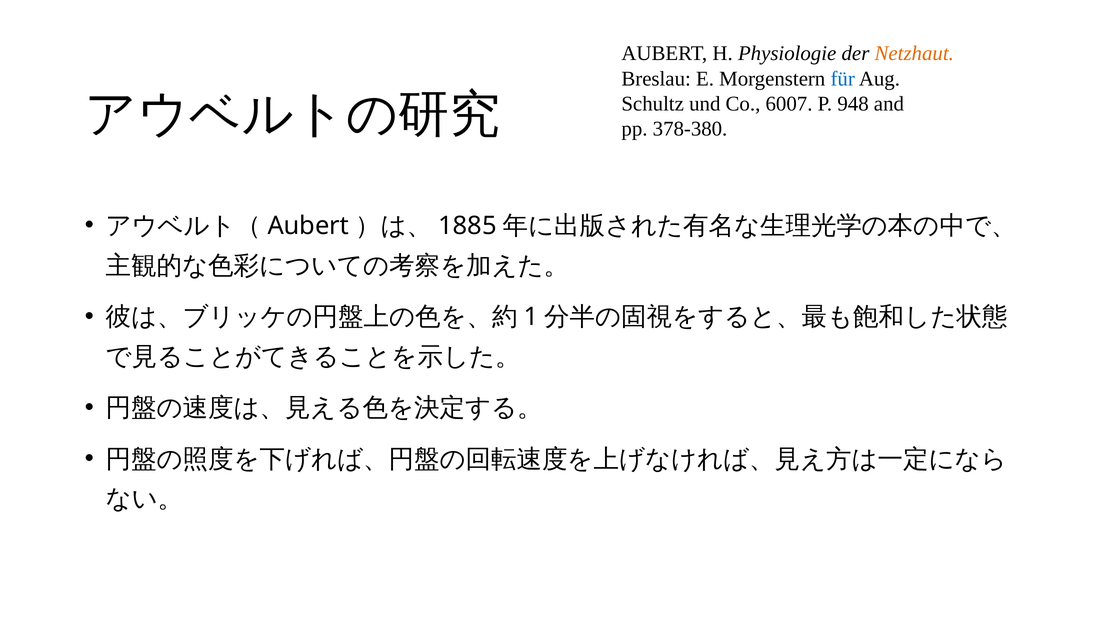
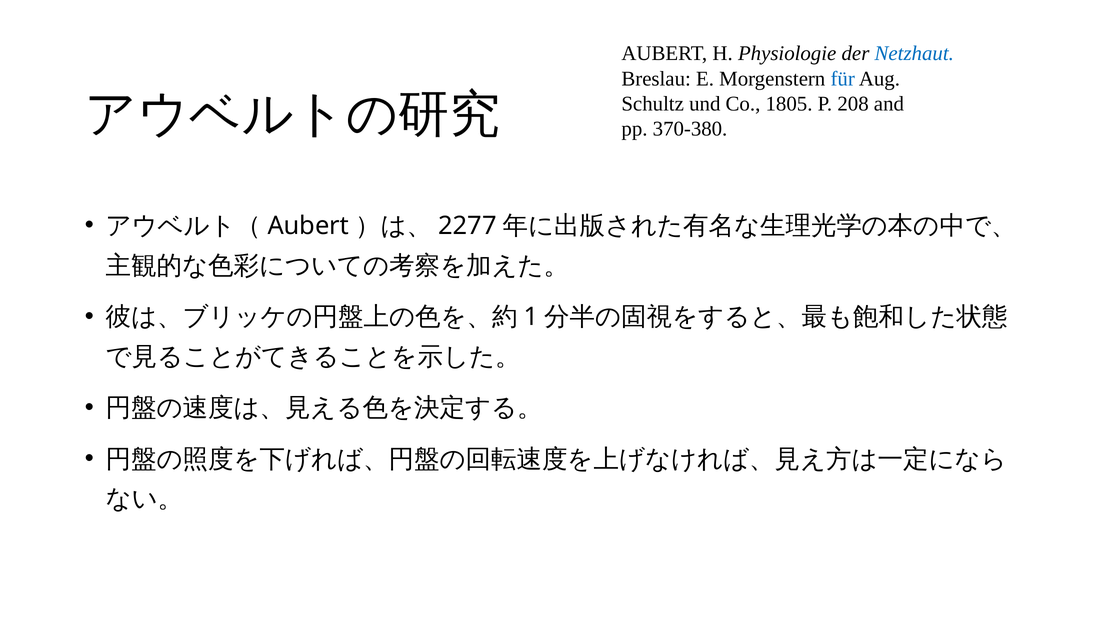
Netzhaut colour: orange -> blue (914, 54)
6007: 6007 -> 1805 (789, 104)
948: 948 -> 208 (853, 104)
378-380: 378-380 -> 370-380 (690, 129)
1885: 1885 -> 2277 (467, 226)
